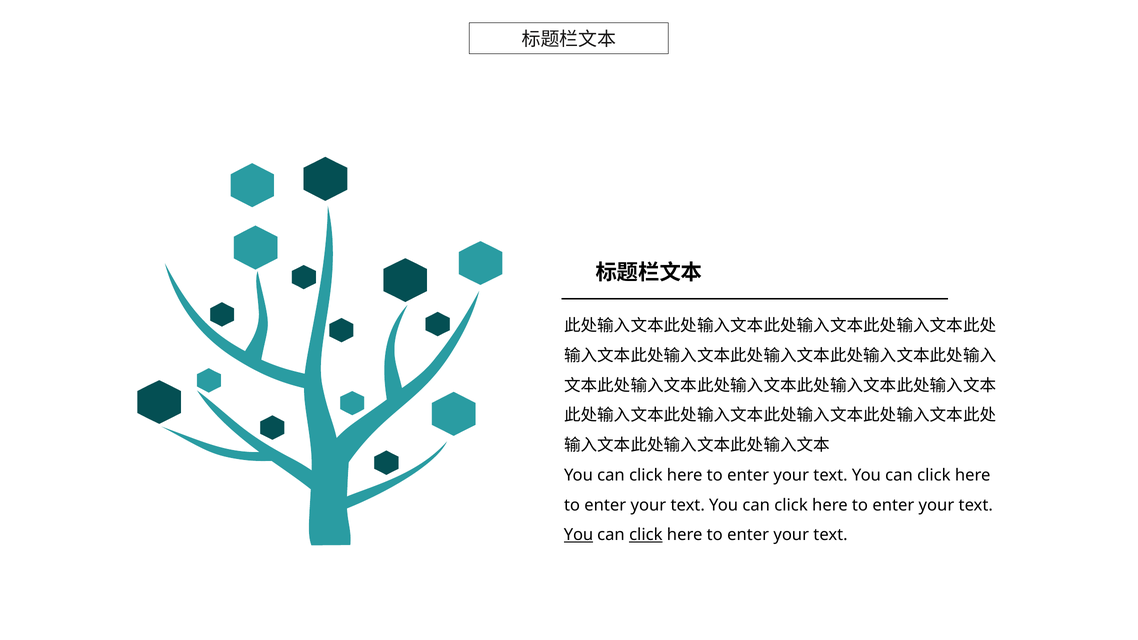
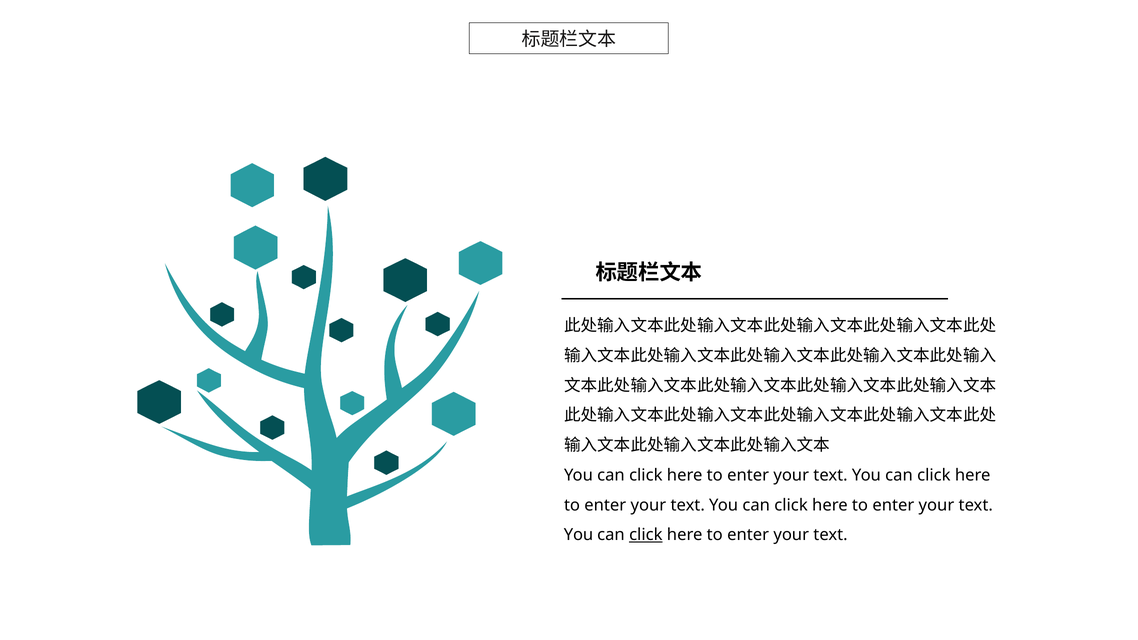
You underline: present -> none (579, 535)
